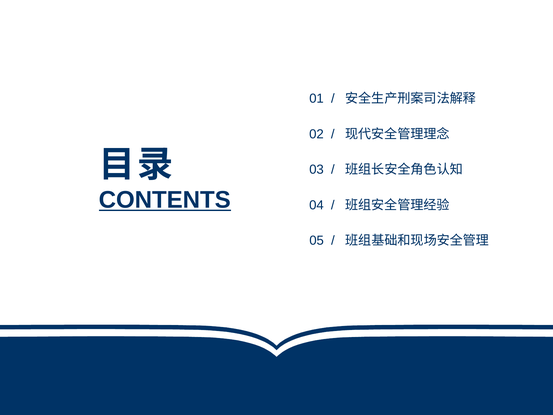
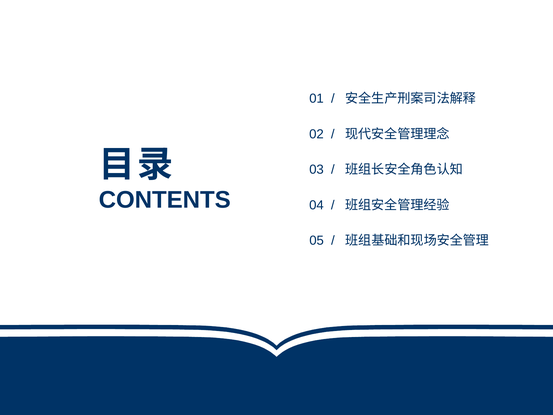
CONTENTS underline: present -> none (165, 200)
